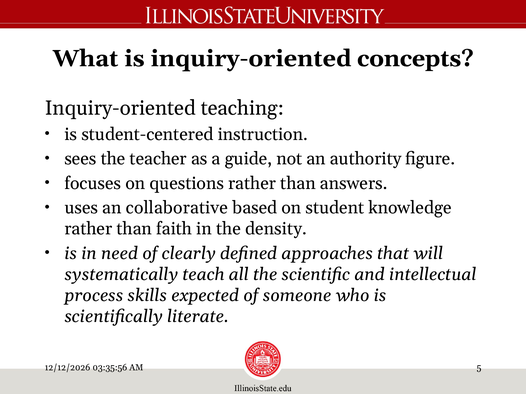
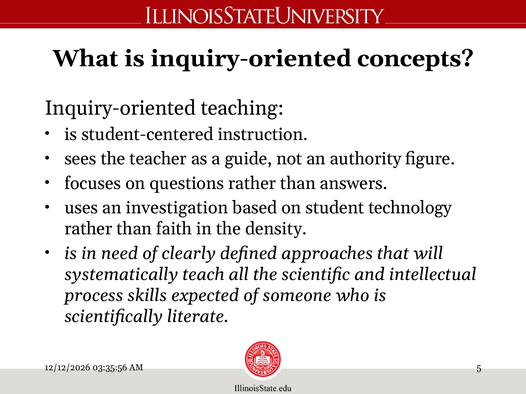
collaborative: collaborative -> investigation (177, 208)
knowledge: knowledge -> technology (410, 208)
